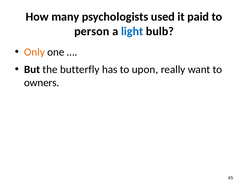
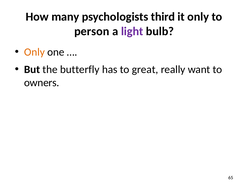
used: used -> third (163, 17)
it paid: paid -> only (198, 17)
light colour: blue -> purple (132, 31)
upon: upon -> great (145, 69)
